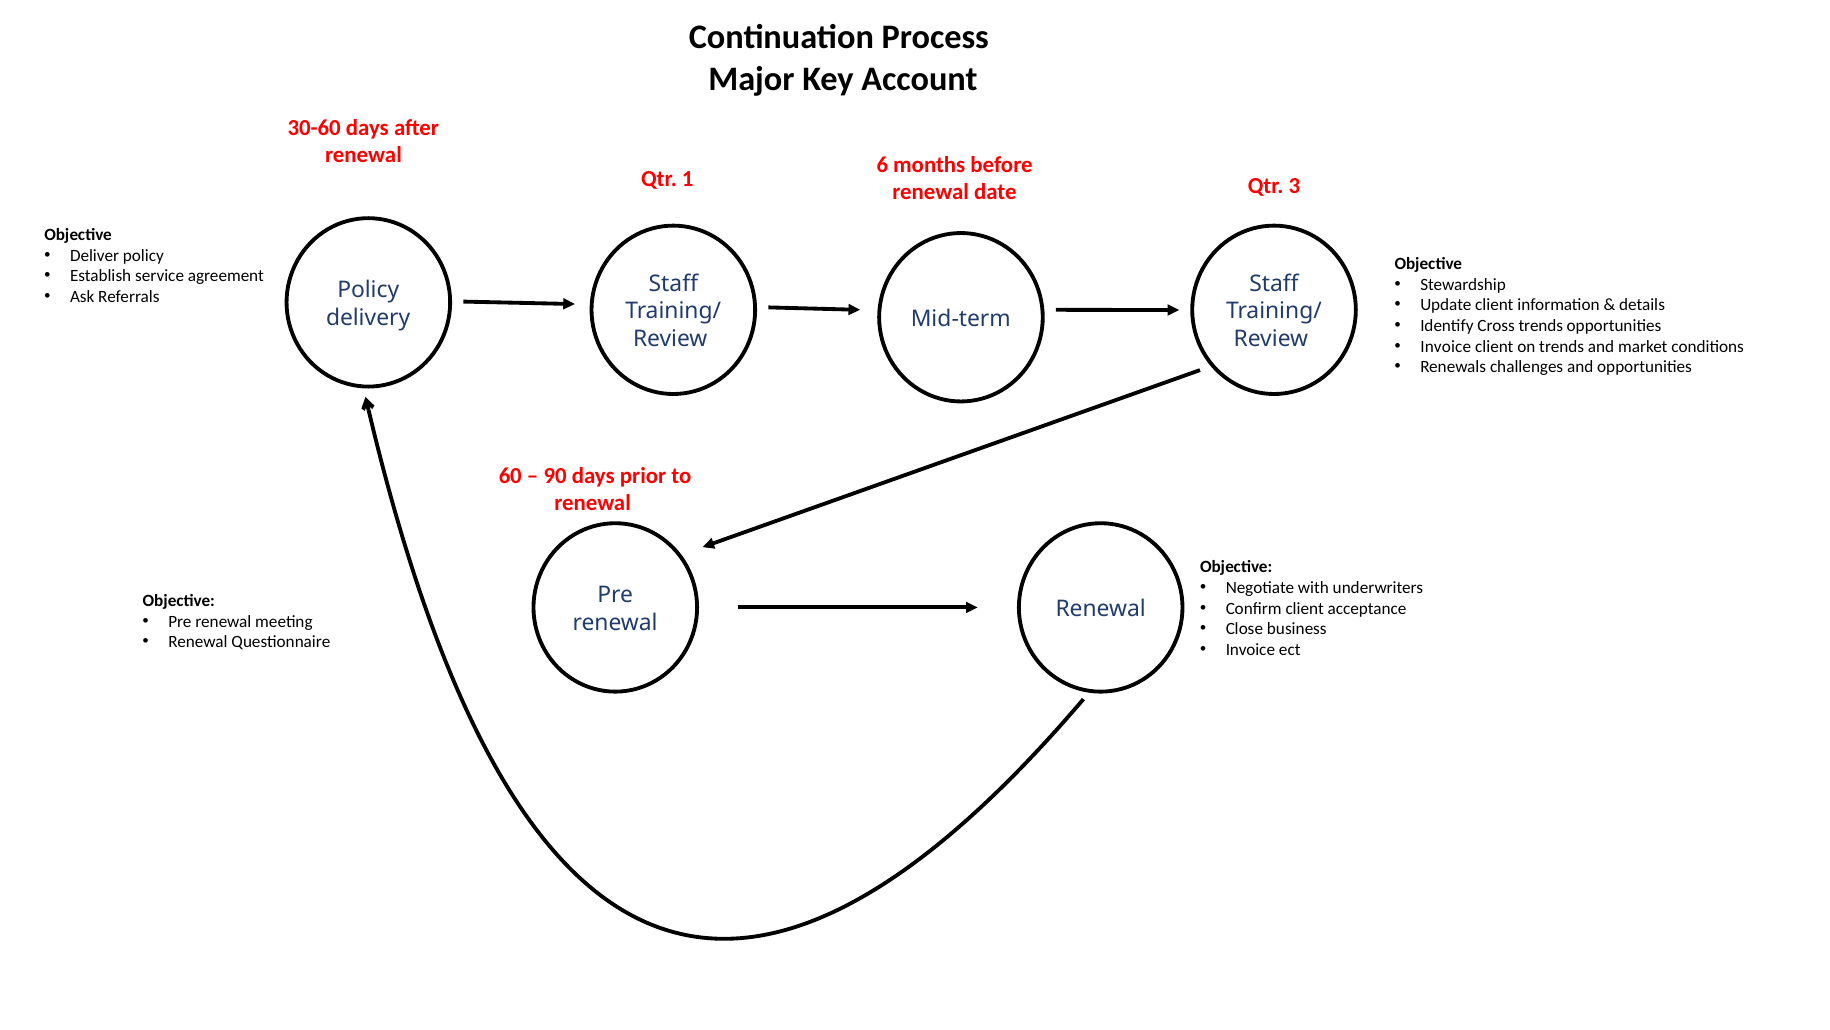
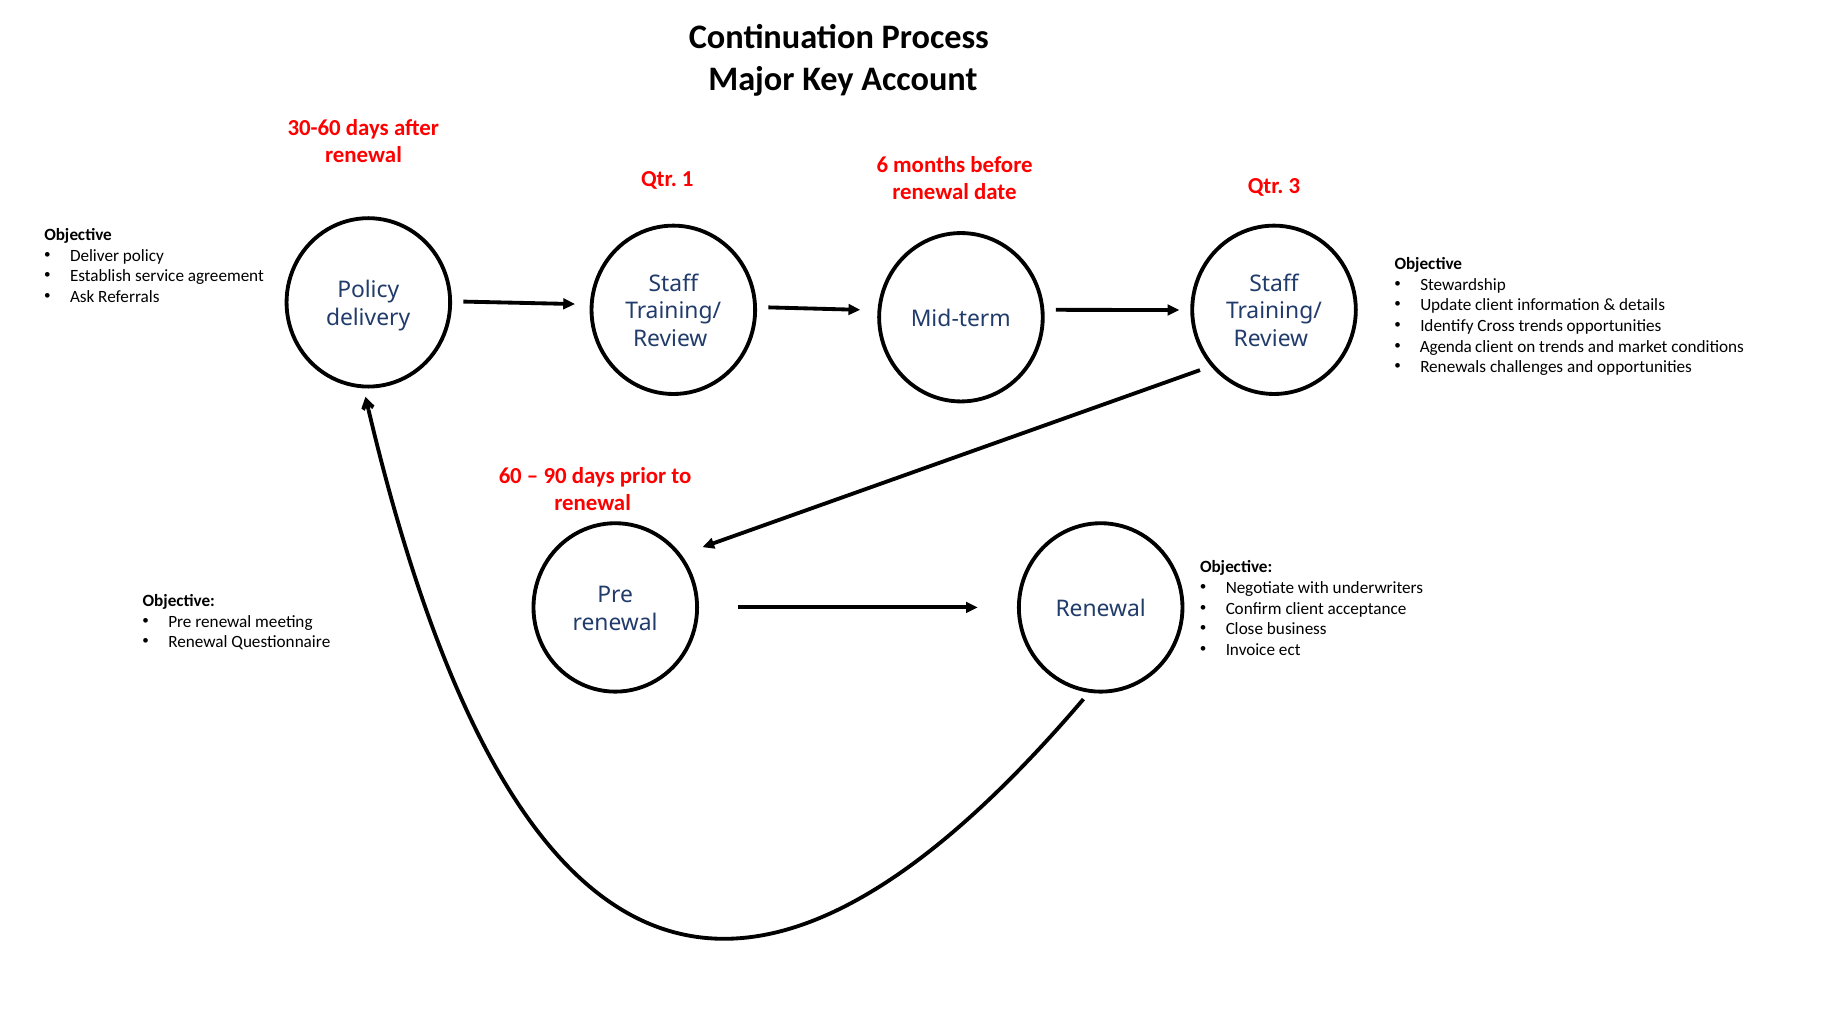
Invoice: Invoice -> Agenda (1446, 346)
